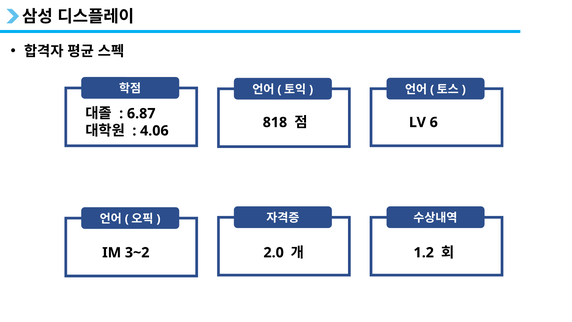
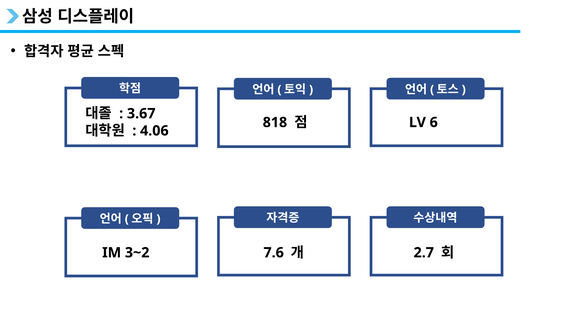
6.87: 6.87 -> 3.67 (141, 113)
2.0: 2.0 -> 7.6 (274, 252)
1.2: 1.2 -> 2.7 (424, 252)
